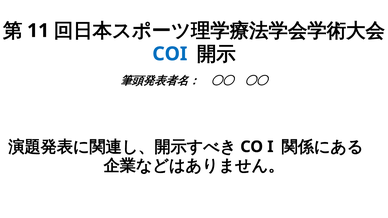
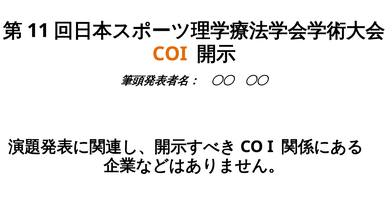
COI colour: blue -> orange (170, 54)
